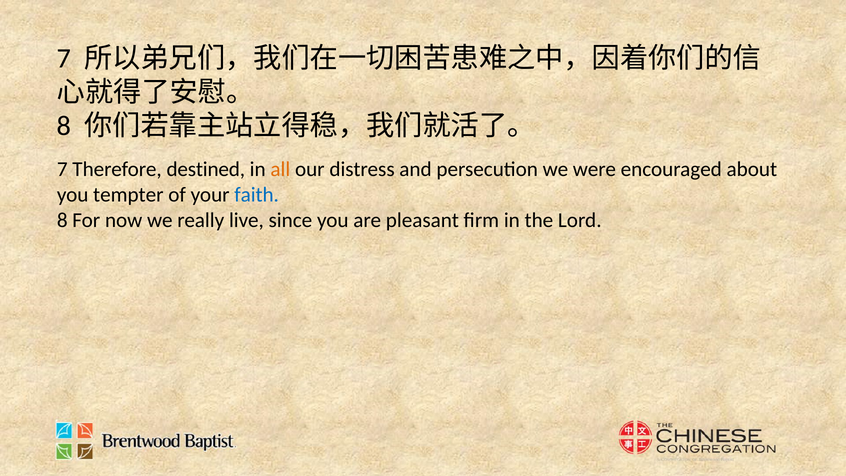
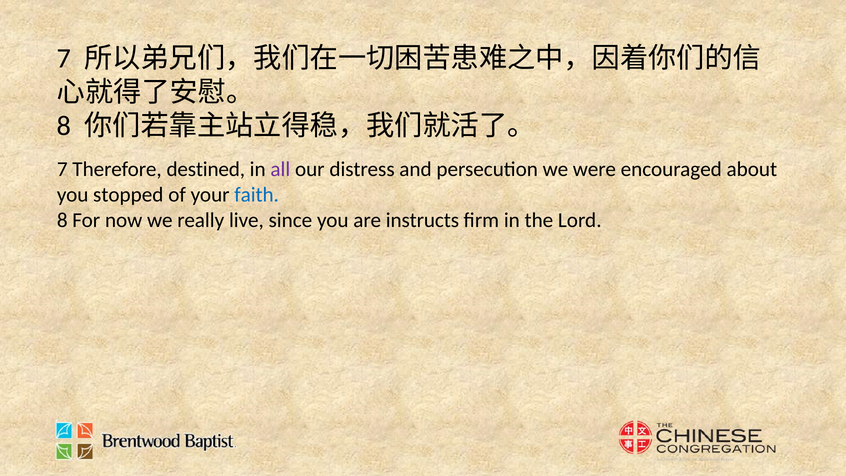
all colour: orange -> purple (280, 169)
tempter: tempter -> stopped (128, 195)
pleasant: pleasant -> instructs (422, 220)
